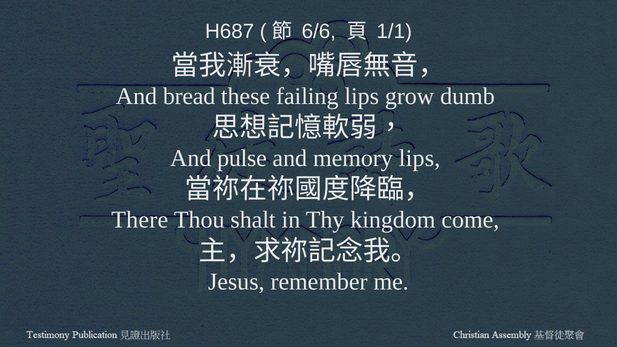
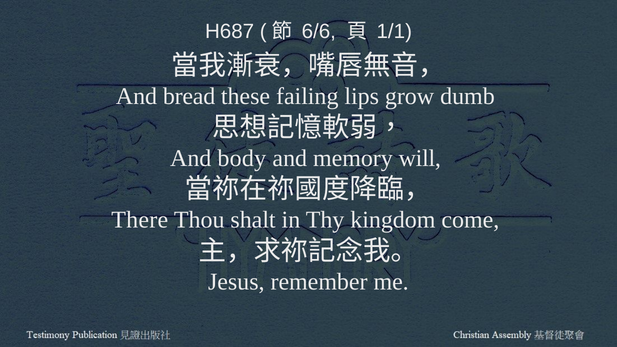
pulse: pulse -> body (242, 158)
memory lips: lips -> will (420, 158)
